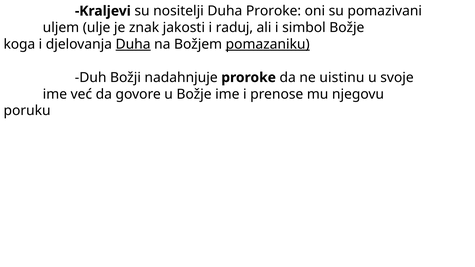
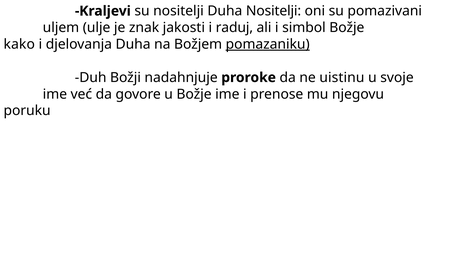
Duha Proroke: Proroke -> Nositelji (274, 11)
koga: koga -> kako (19, 44)
Duha underline: present -> none (133, 44)
